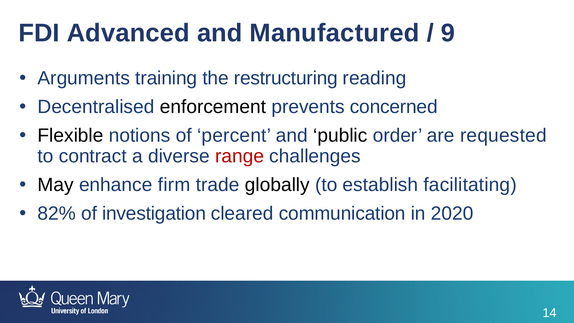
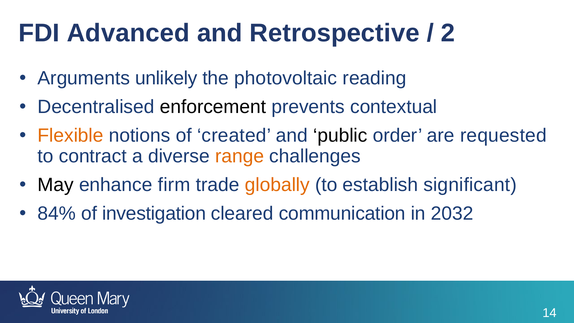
Manufactured: Manufactured -> Retrospective (335, 33)
9: 9 -> 2 (448, 33)
training: training -> unlikely (166, 78)
restructuring: restructuring -> photovoltaic (286, 78)
concerned: concerned -> contextual (394, 107)
Flexible colour: black -> orange (71, 136)
percent: percent -> created (234, 136)
range colour: red -> orange (240, 156)
globally colour: black -> orange (277, 185)
facilitating: facilitating -> significant (470, 185)
82%: 82% -> 84% (57, 213)
2020: 2020 -> 2032 (452, 213)
